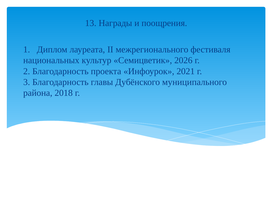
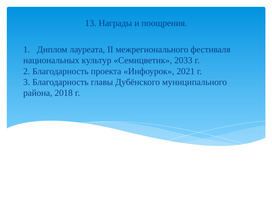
2026: 2026 -> 2033 (183, 60)
